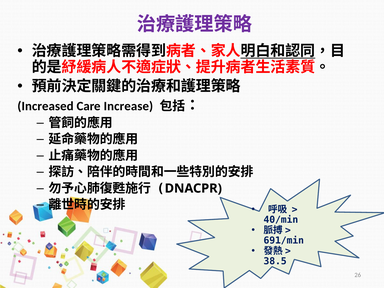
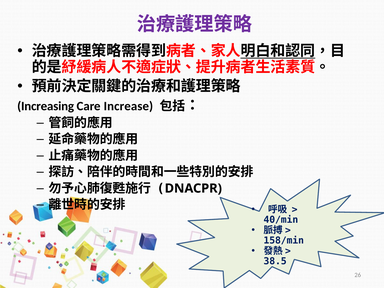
Increased: Increased -> Increasing (46, 106)
691/min: 691/min -> 158/min (284, 240)
